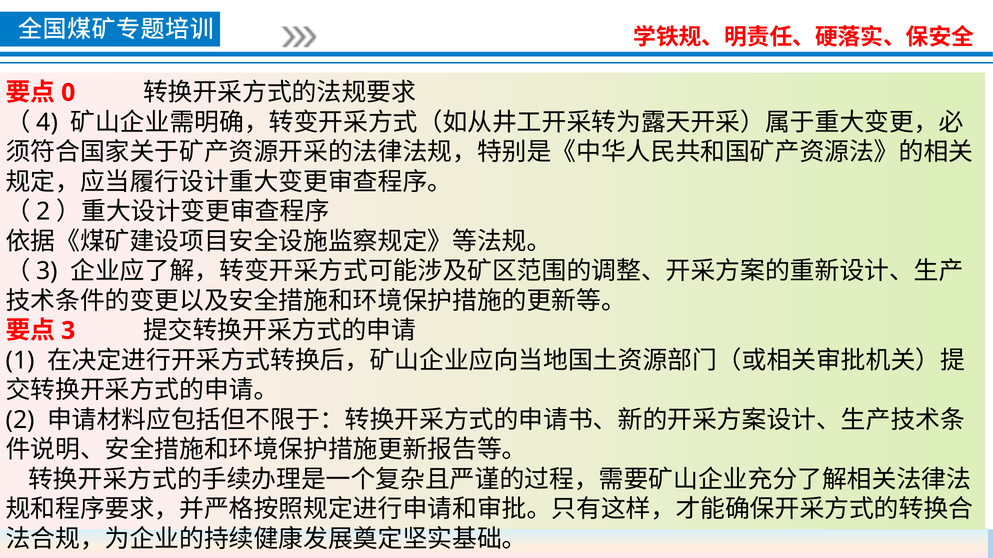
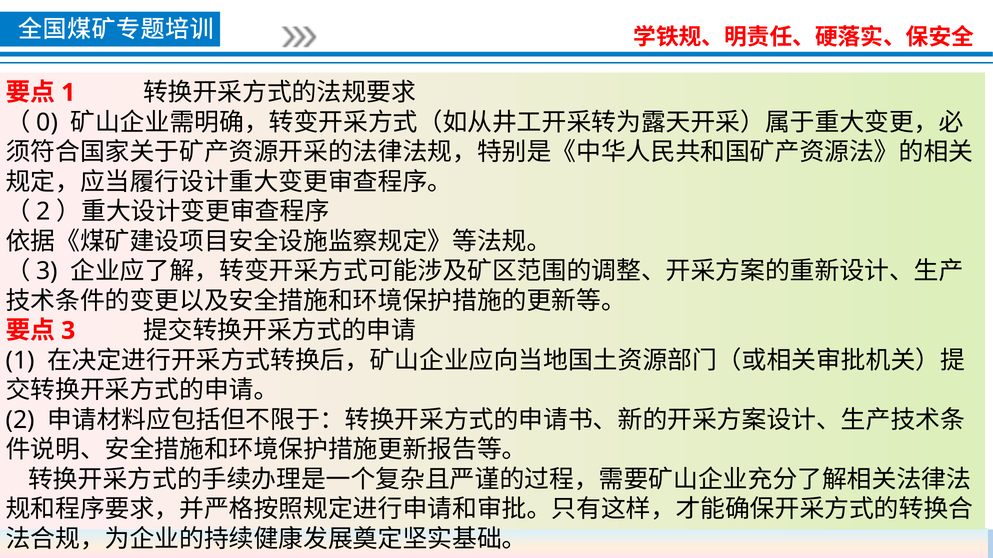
0: 0 -> 1 (68, 93)
4: 4 -> 0 (47, 122)
